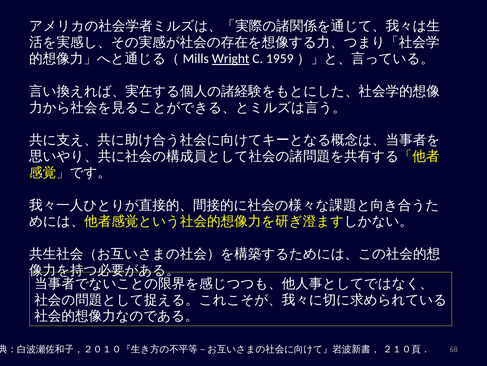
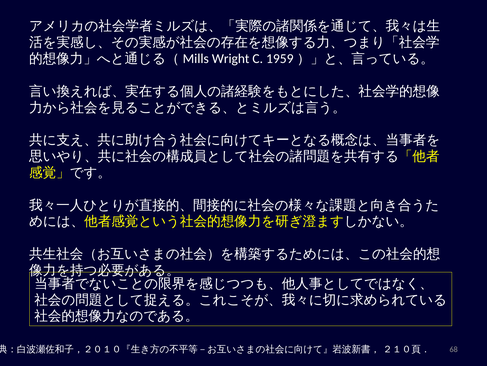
Wright underline: present -> none (231, 59)
